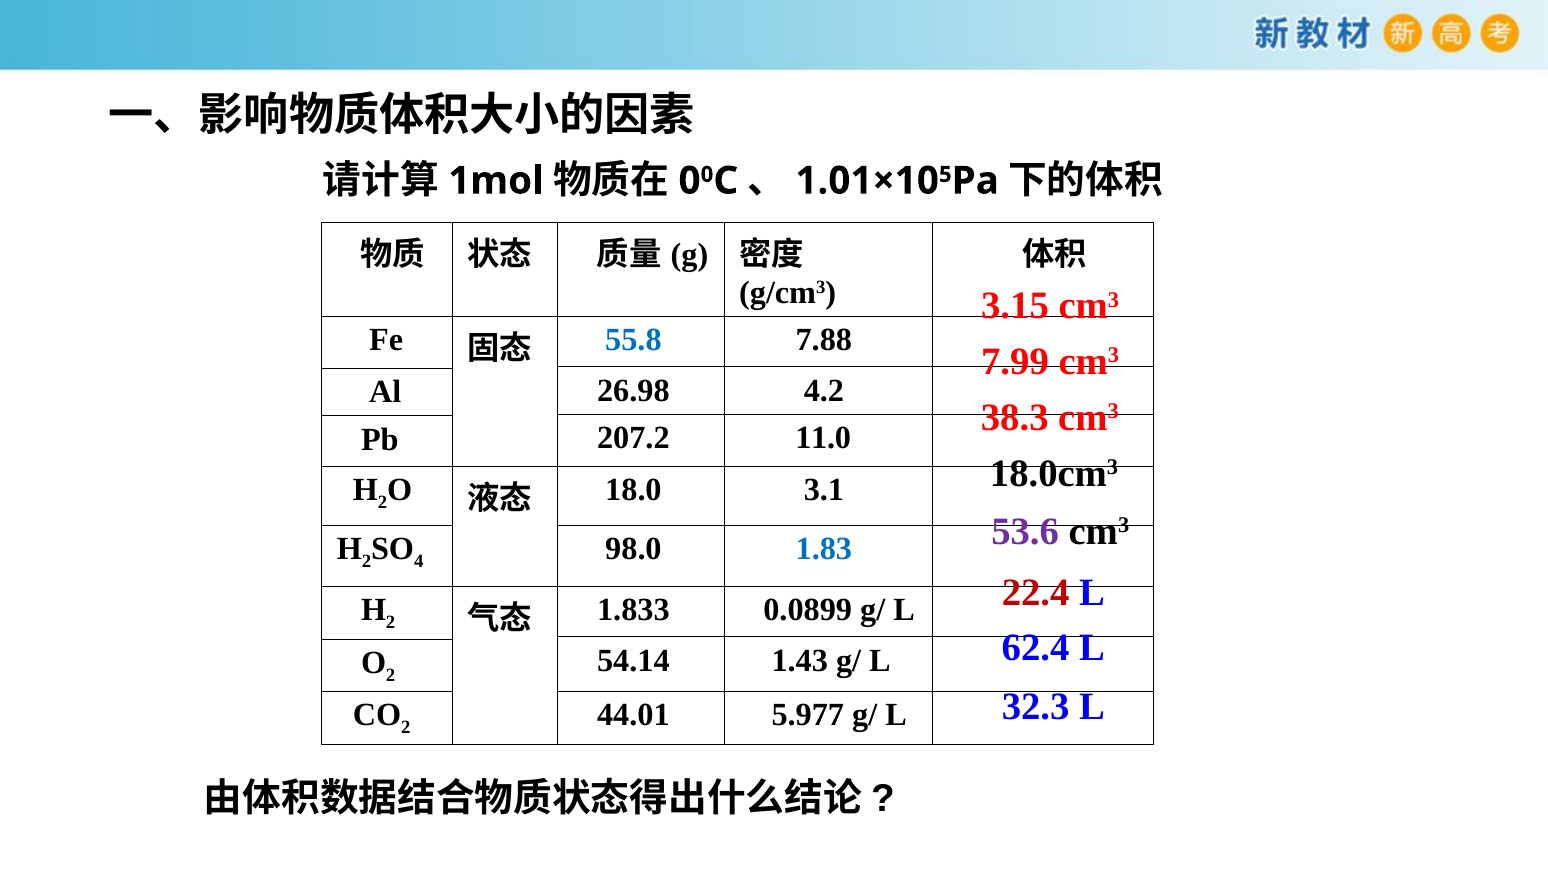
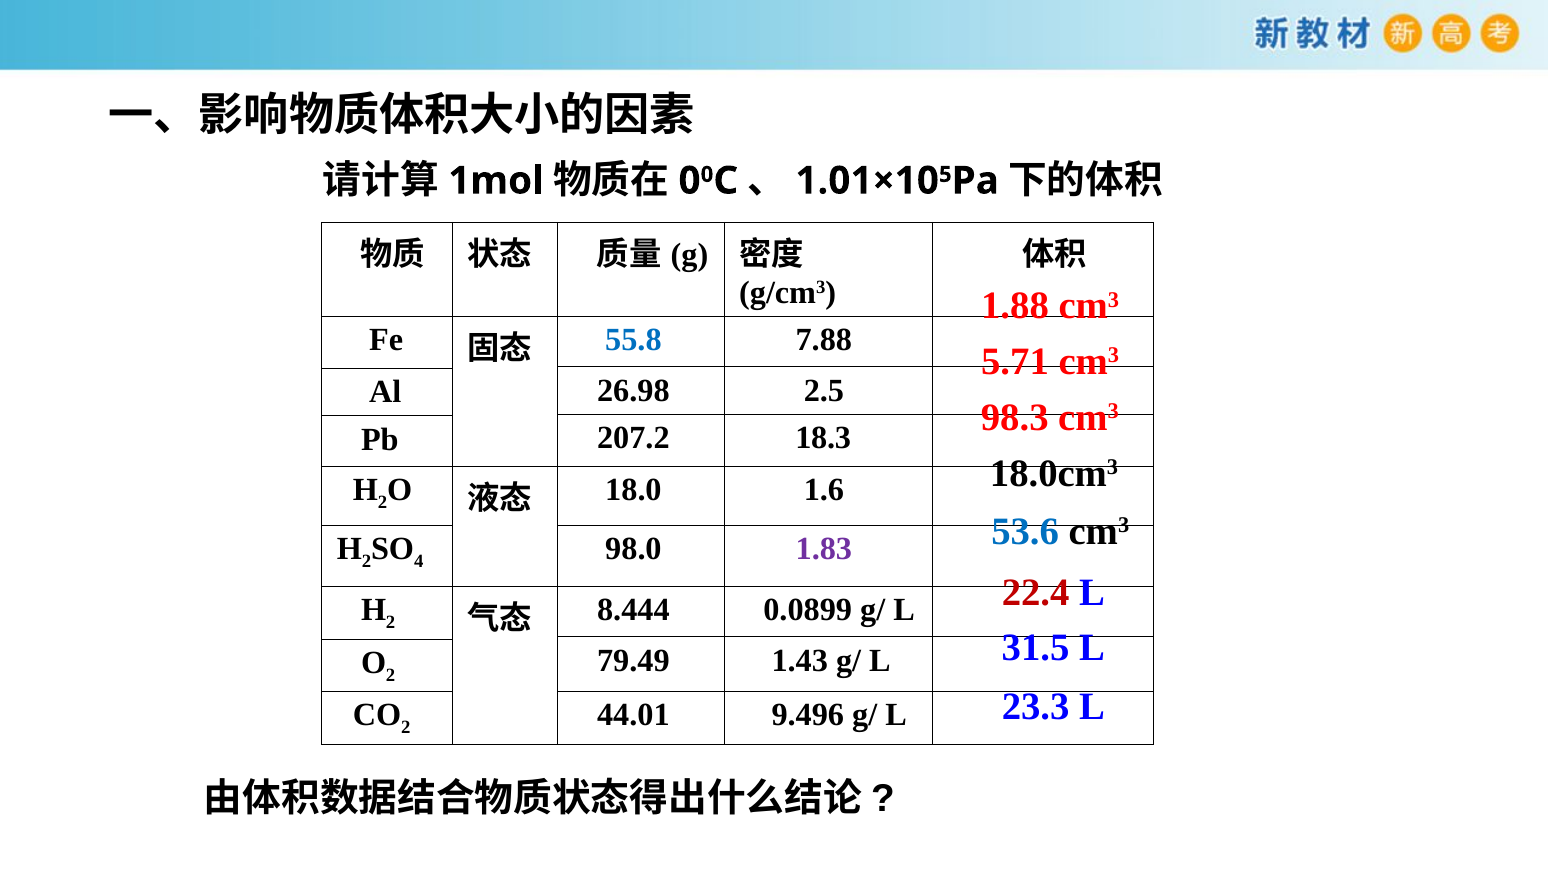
3.15: 3.15 -> 1.88 (1015, 306)
7.99: 7.99 -> 5.71 (1015, 362)
4.2: 4.2 -> 2.5 (824, 390)
38.3: 38.3 -> 98.3 (1015, 417)
11.0: 11.0 -> 18.3 (823, 438)
3.1: 3.1 -> 1.6 (824, 490)
53.6 colour: purple -> blue (1025, 531)
1.83 colour: blue -> purple (824, 549)
1.833: 1.833 -> 8.444 (633, 610)
62.4: 62.4 -> 31.5 (1036, 648)
54.14: 54.14 -> 79.49 (633, 660)
32.3: 32.3 -> 23.3 (1036, 707)
5.977: 5.977 -> 9.496 (808, 715)
